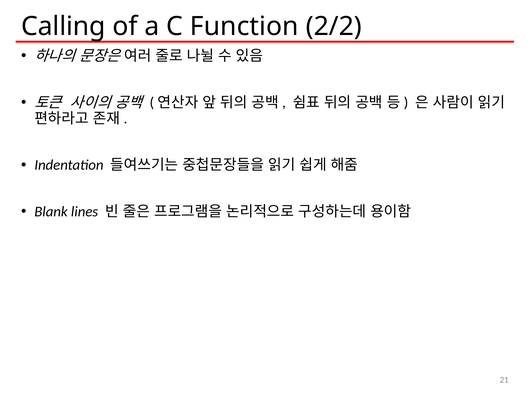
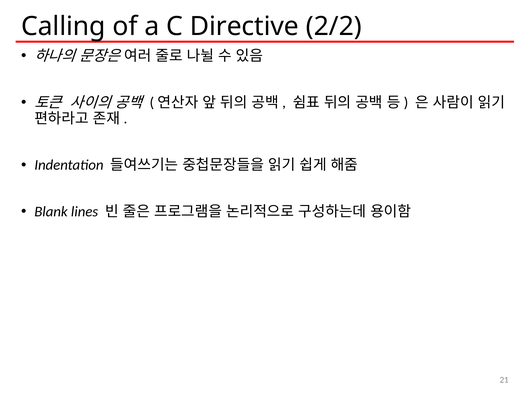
Function: Function -> Directive (244, 26)
